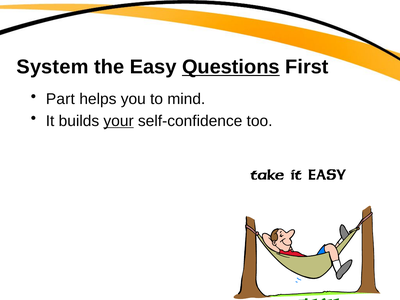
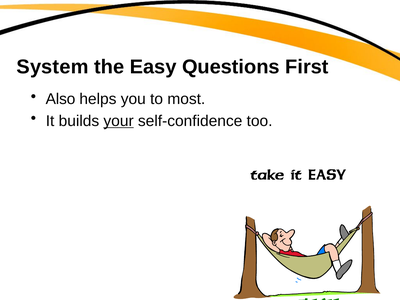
Questions underline: present -> none (231, 67)
Part: Part -> Also (60, 99)
mind: mind -> most (186, 99)
